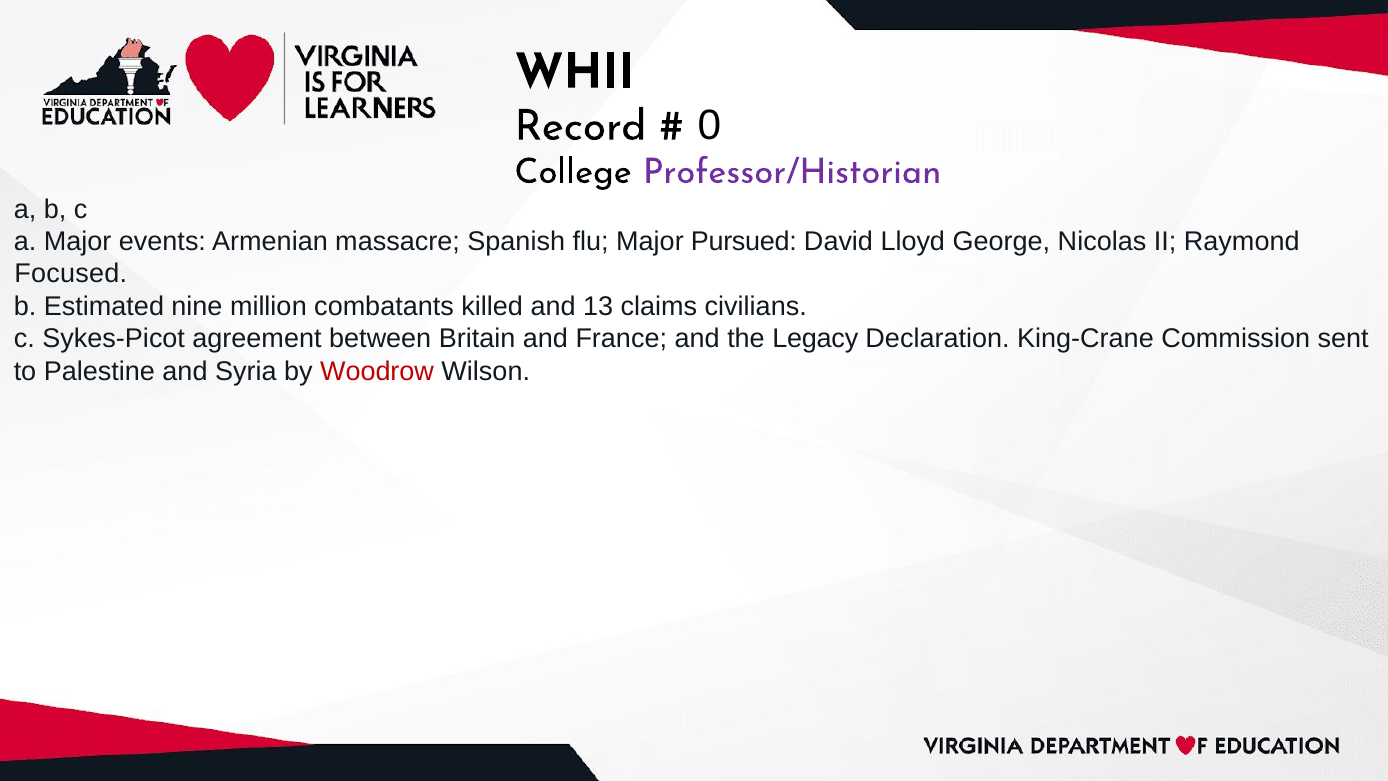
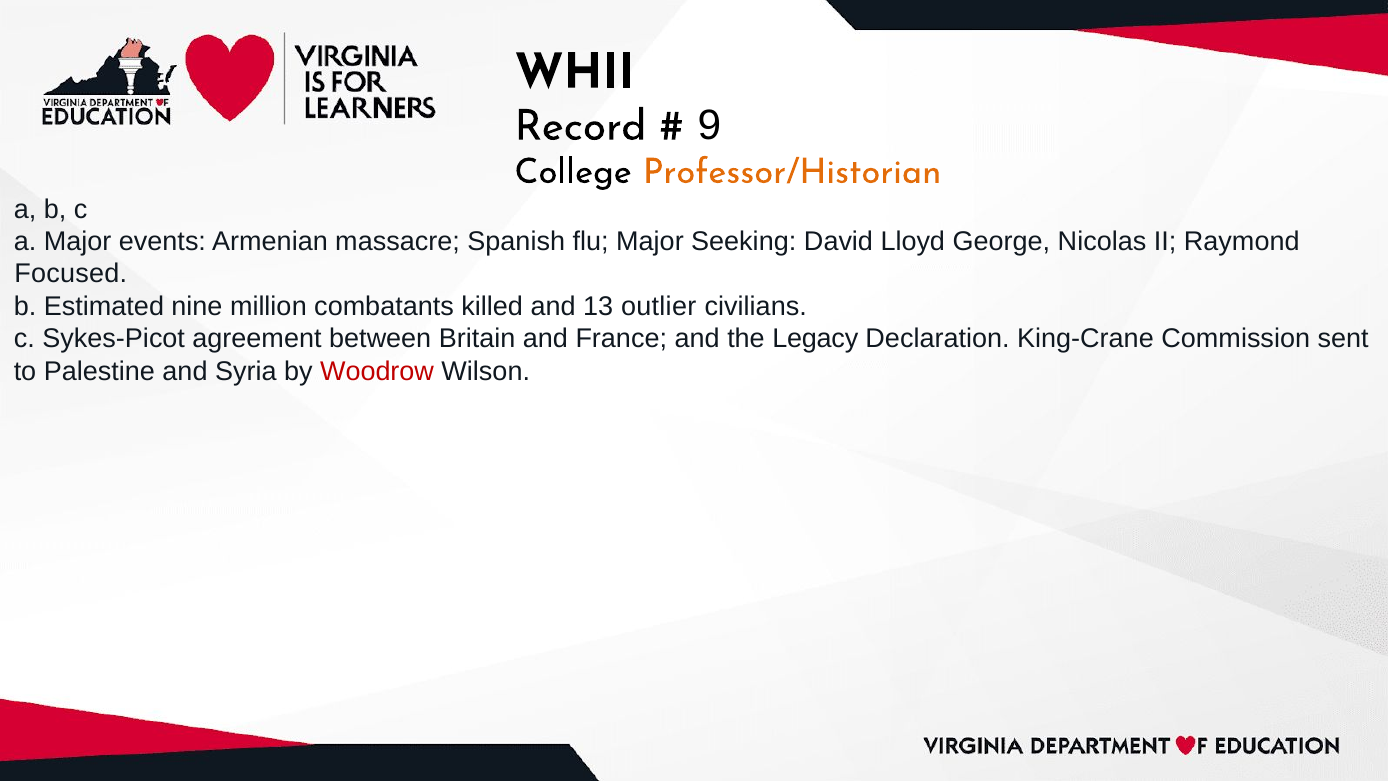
0: 0 -> 9 (709, 126)
Professor/Historian colour: purple -> orange (792, 171)
Pursued: Pursued -> Seeking (744, 242)
claims: claims -> outlier (659, 306)
